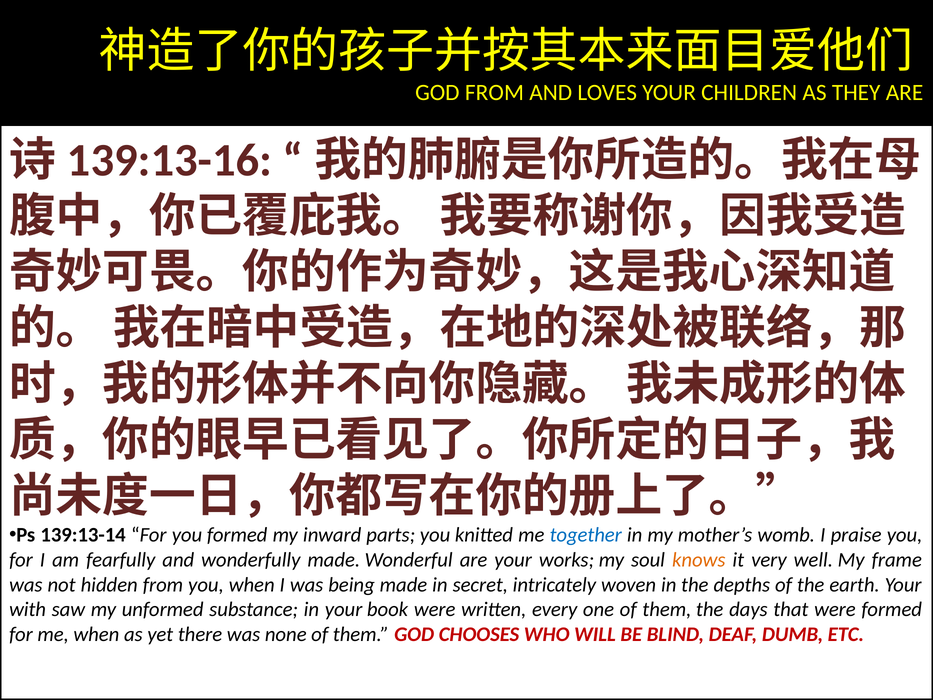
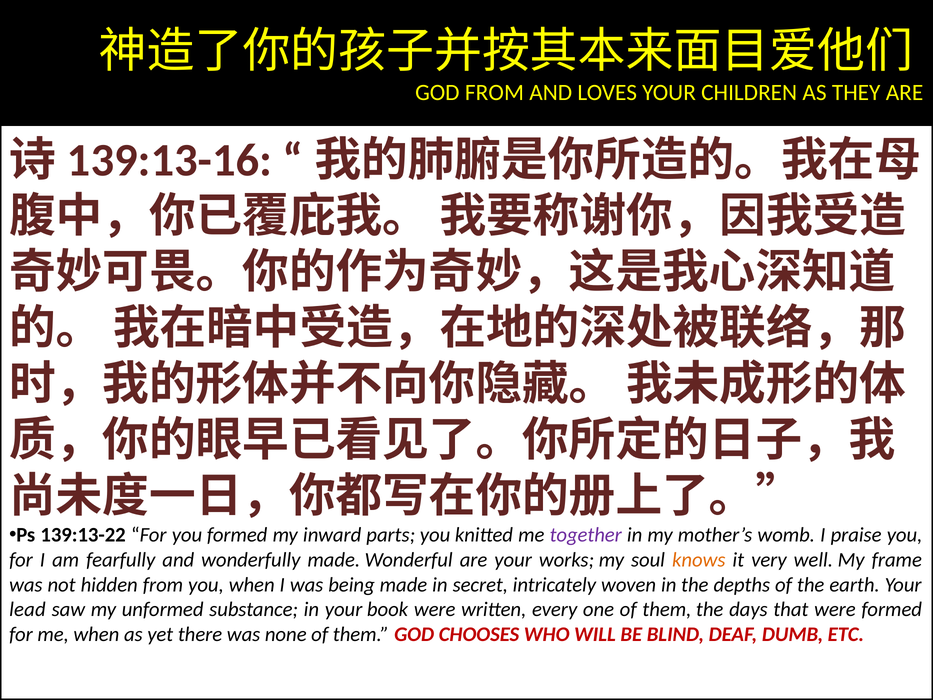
139:13-14: 139:13-14 -> 139:13-22 (83, 535)
together colour: blue -> purple (586, 535)
with: with -> lead (27, 609)
